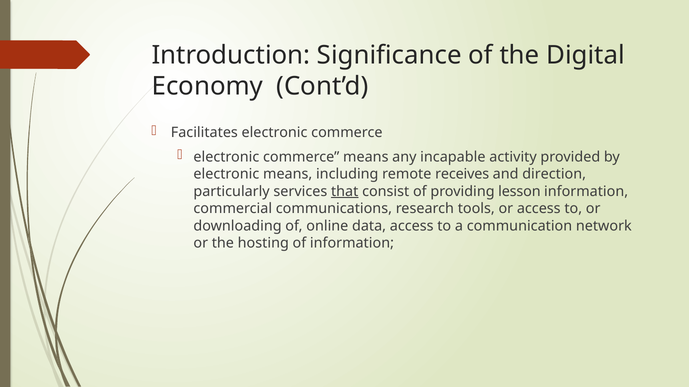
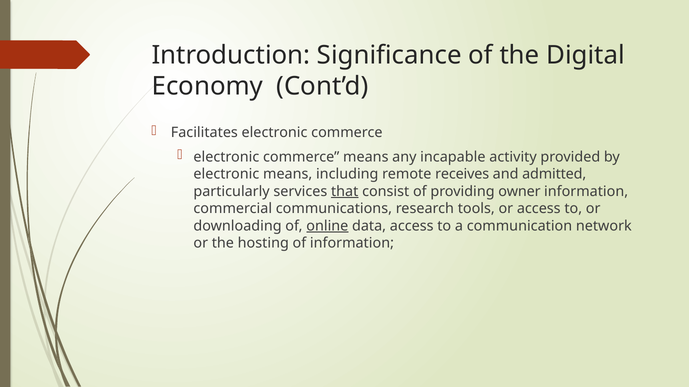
direction: direction -> admitted (554, 174)
lesson: lesson -> owner (519, 192)
online underline: none -> present (327, 226)
